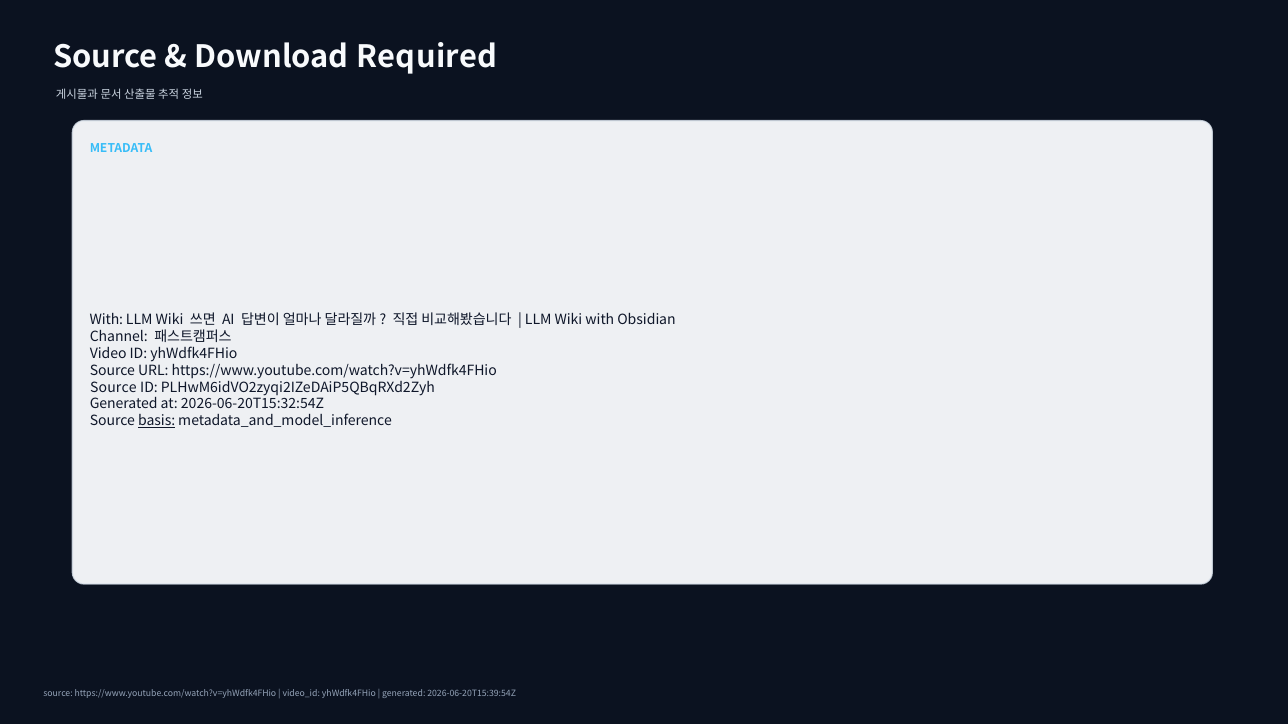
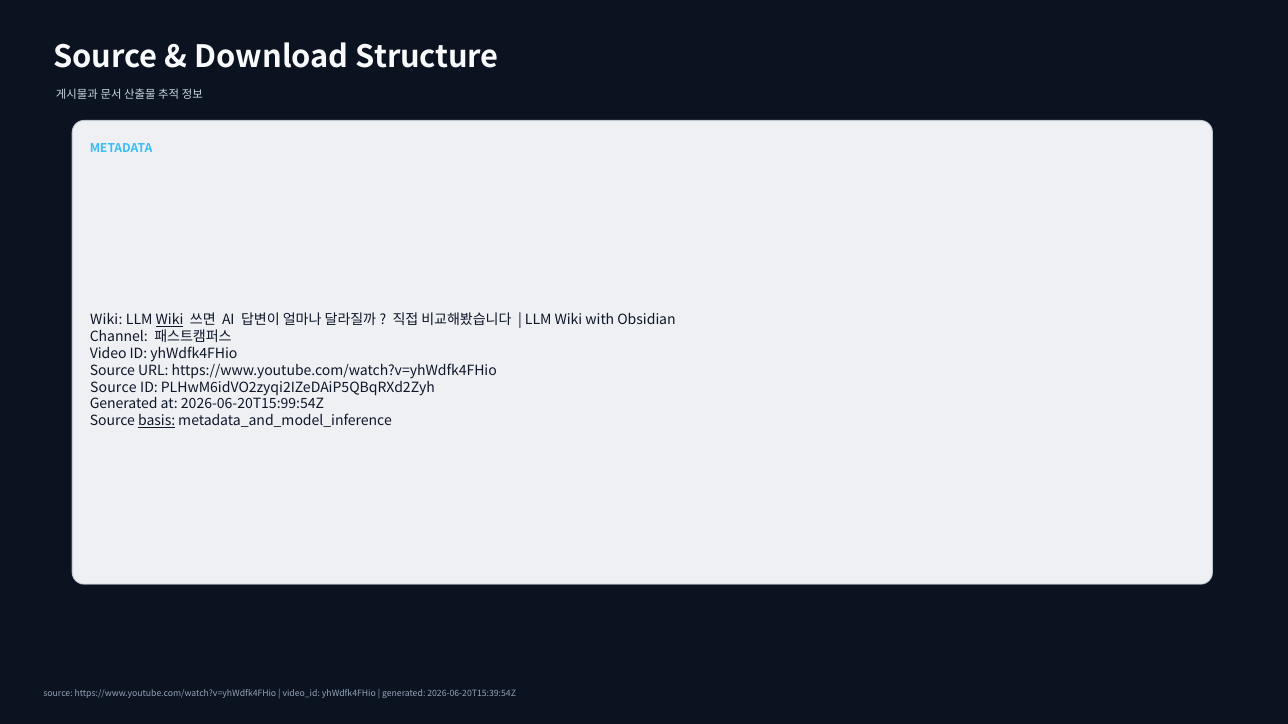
Required: Required -> Structure (427, 58)
With: With -> Wiki (106, 320)
Wiki underline: none -> present (170, 320)
2026-06-20T15:32:54Z: 2026-06-20T15:32:54Z -> 2026-06-20T15:99:54Z (253, 404)
